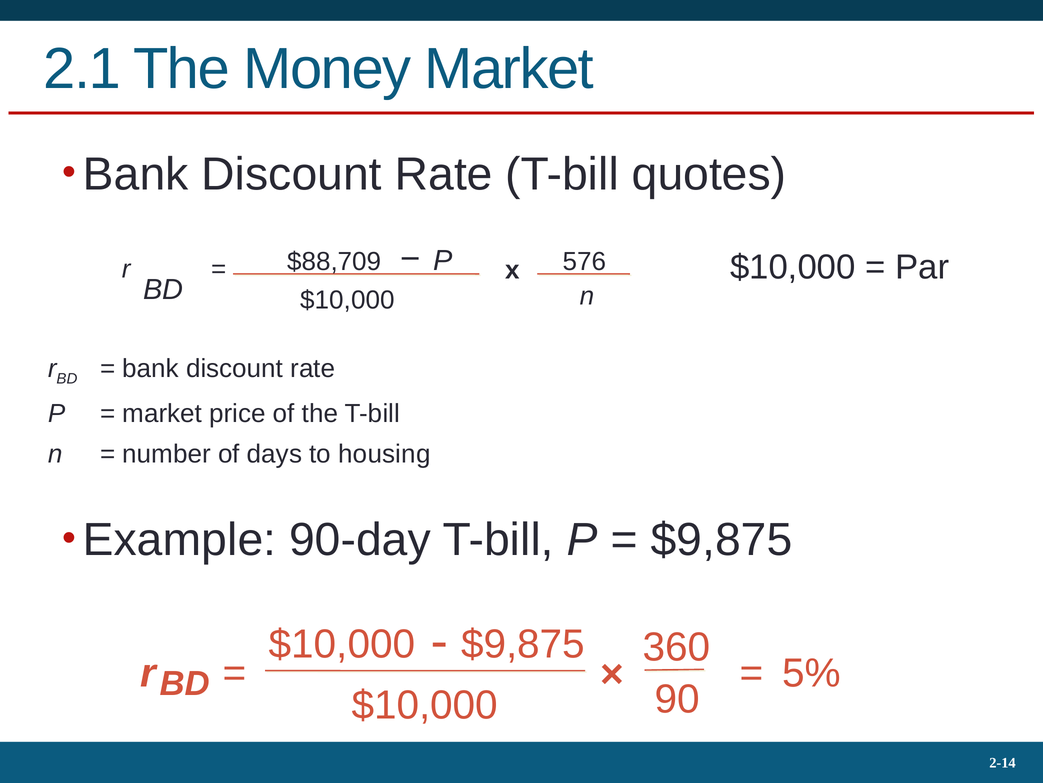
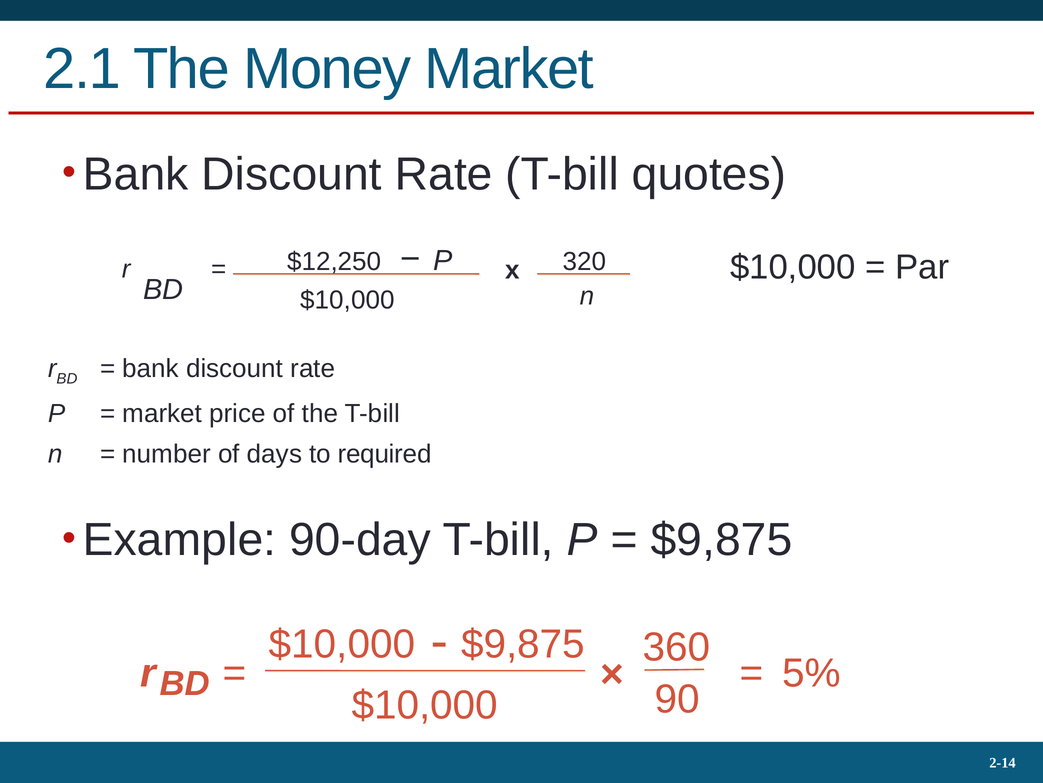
$88,709: $88,709 -> $12,250 (334, 261)
576: 576 -> 320 (585, 261)
housing: housing -> required (385, 454)
